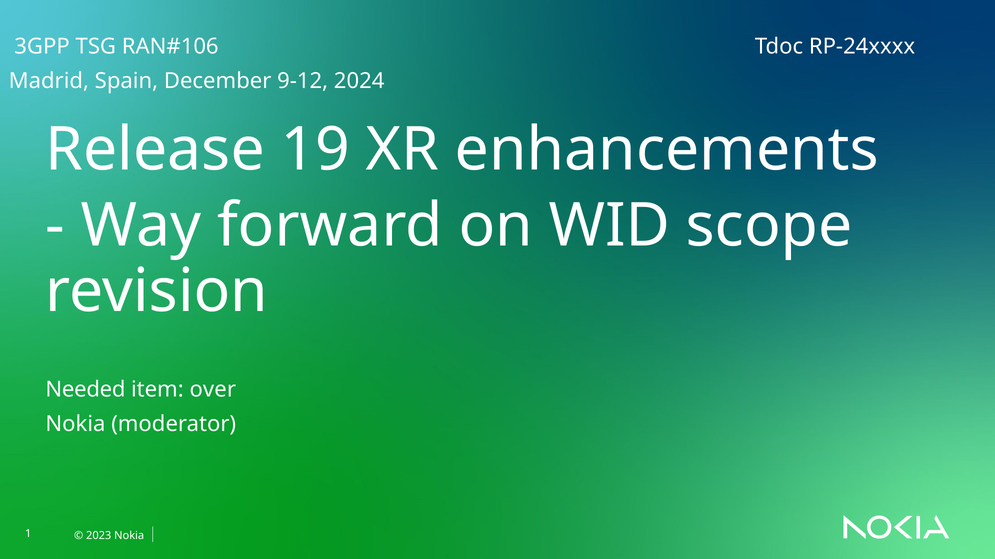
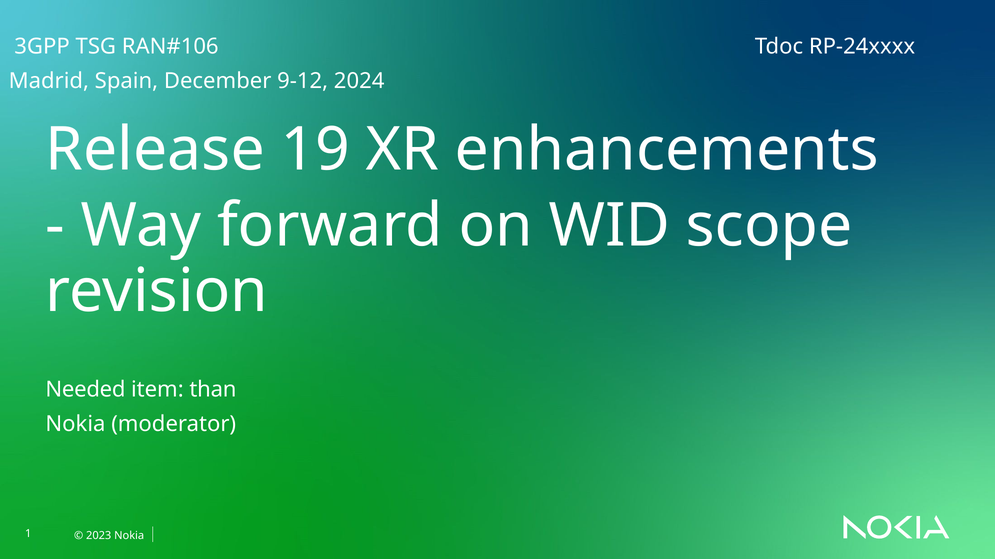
over: over -> than (213, 390)
